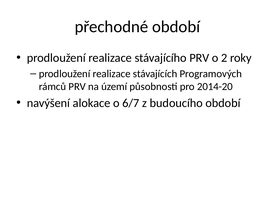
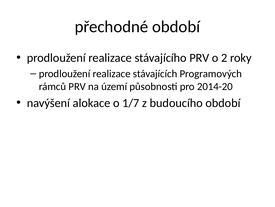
6/7: 6/7 -> 1/7 (131, 103)
